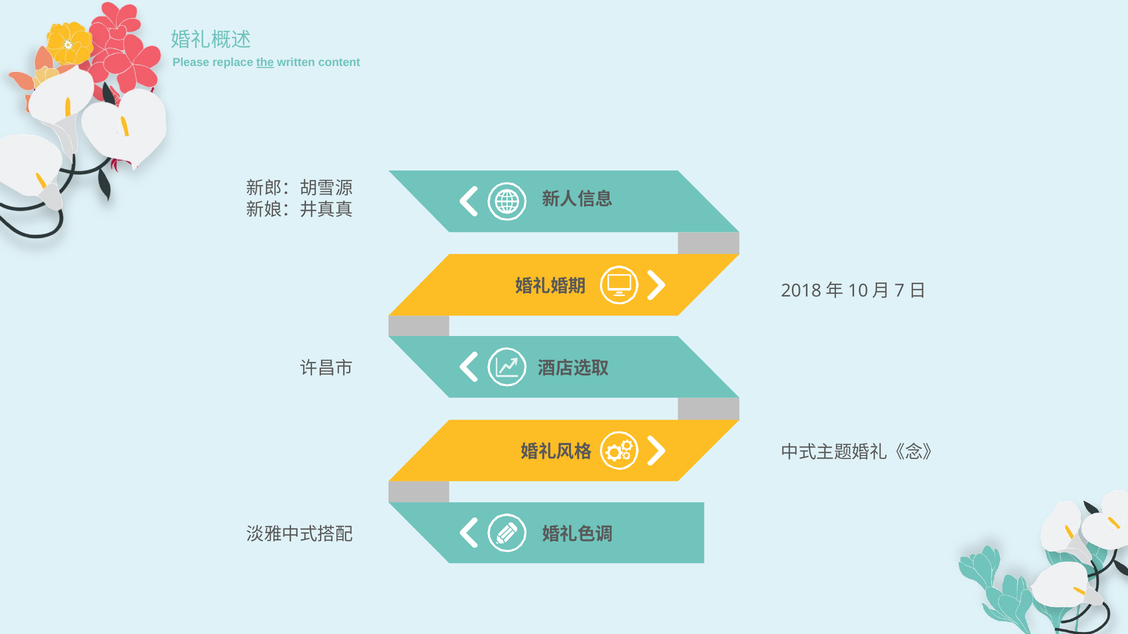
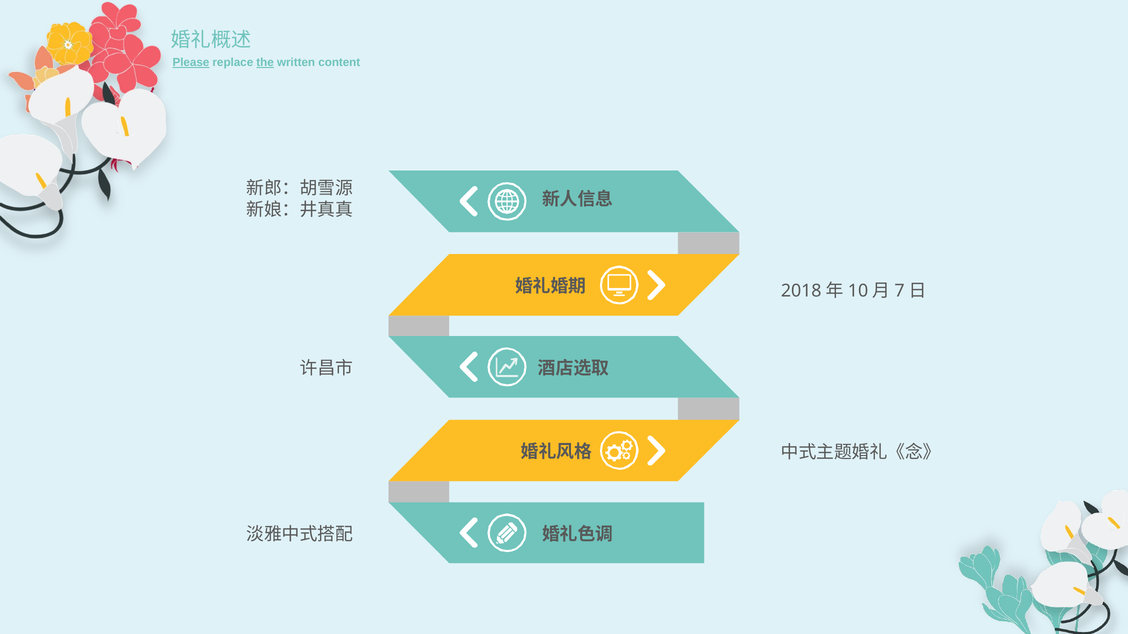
Please underline: none -> present (191, 63)
